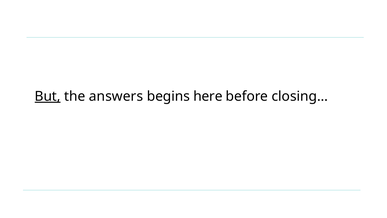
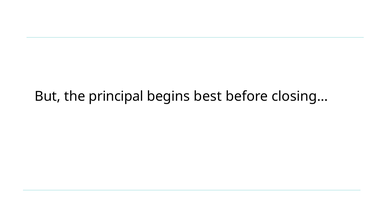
But underline: present -> none (48, 96)
answers: answers -> principal (116, 96)
here: here -> best (208, 96)
